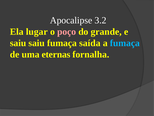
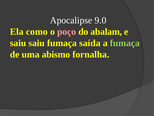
3.2: 3.2 -> 9.0 (100, 20)
lugar: lugar -> como (37, 32)
grande: grande -> abalam (106, 32)
fumaça colour: light blue -> light green (125, 43)
eternas: eternas -> abismo (56, 54)
